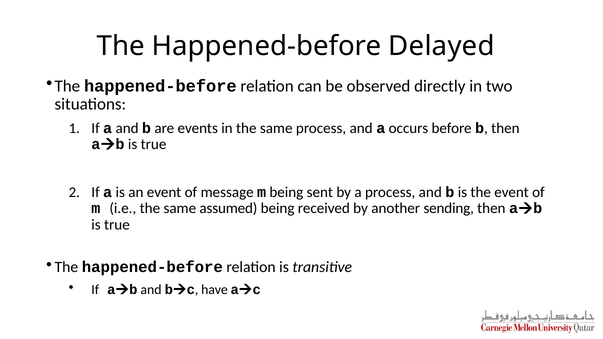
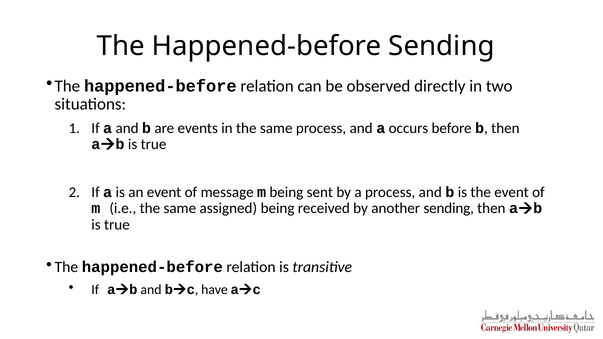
Happened-before Delayed: Delayed -> Sending (442, 46)
assumed: assumed -> assigned (228, 209)
